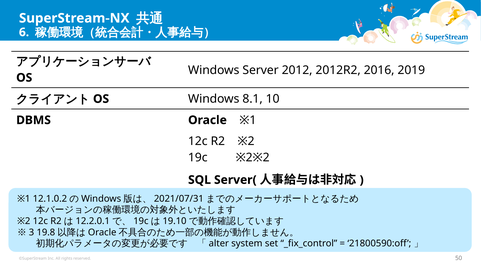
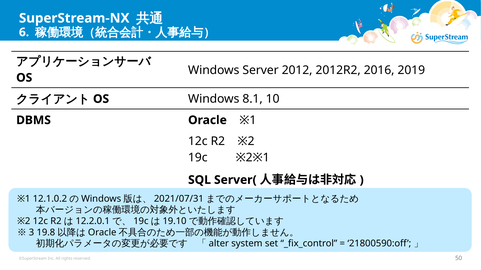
※2※2: ※2※2 -> ※2※1 (253, 158)
